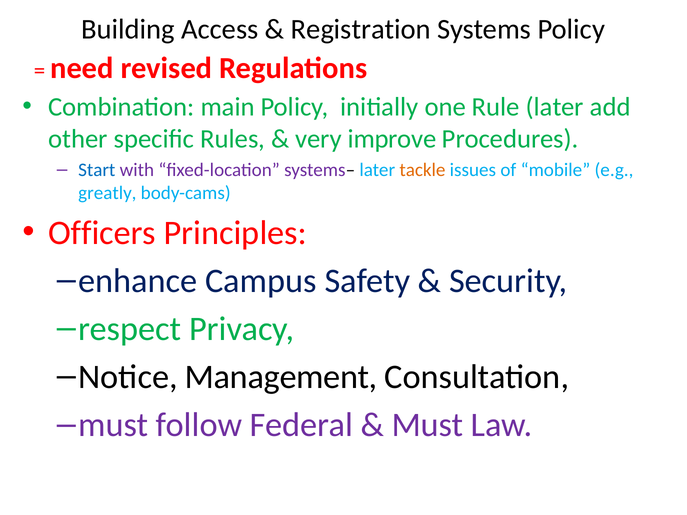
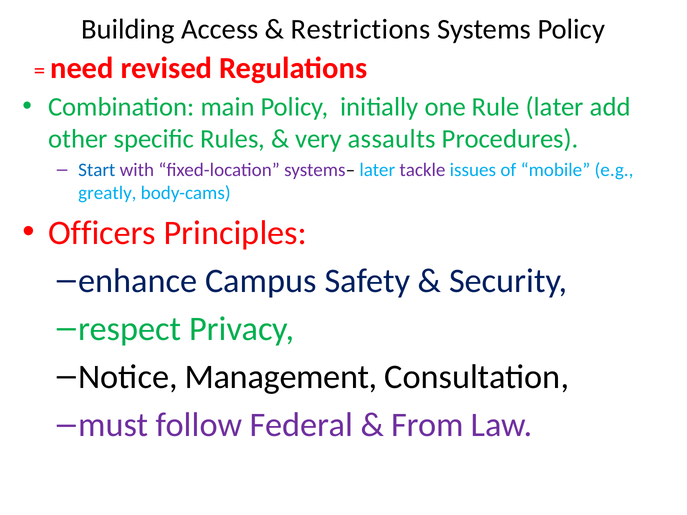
Registration: Registration -> Restrictions (361, 29)
improve: improve -> assaults (392, 139)
tackle colour: orange -> purple (422, 170)
Must: Must -> From (428, 425)
